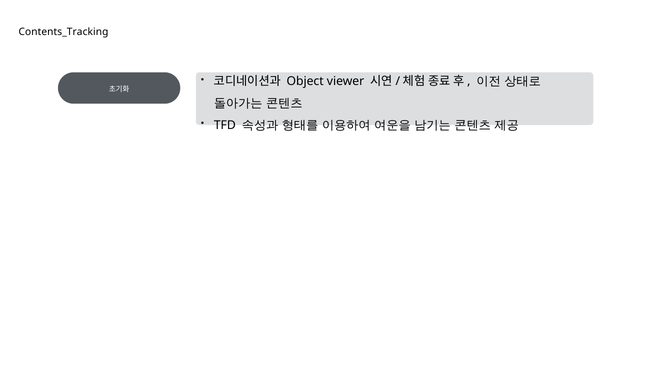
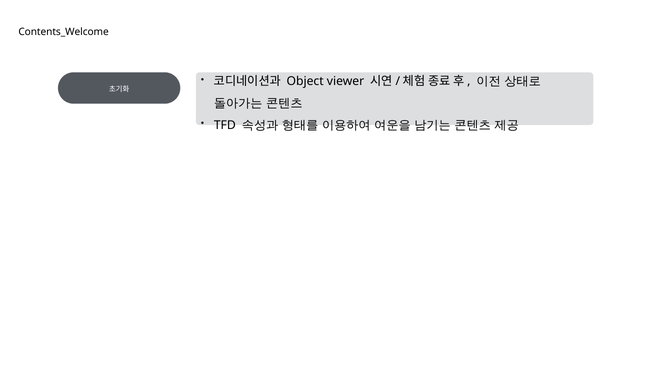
Contents_Tracking: Contents_Tracking -> Contents_Welcome (64, 32)
